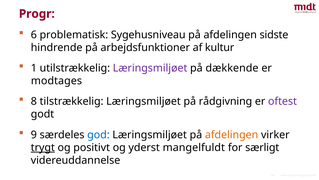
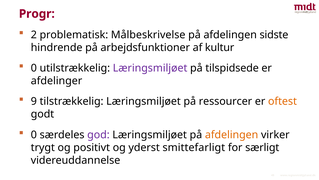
6: 6 -> 2 (34, 35)
Sygehusniveau: Sygehusniveau -> Målbeskrivelse (148, 35)
1: 1 -> 0 (34, 68)
dækkende: dækkende -> tilspidsede (232, 68)
modtages: modtages -> afdelinger (57, 81)
8: 8 -> 9 (34, 101)
rådgivning: rådgivning -> ressourcer (225, 101)
oftest colour: purple -> orange (282, 101)
9: 9 -> 0 (34, 134)
god colour: blue -> purple (98, 134)
trygt underline: present -> none (43, 147)
mangelfuldt: mangelfuldt -> smittefarligt (194, 147)
